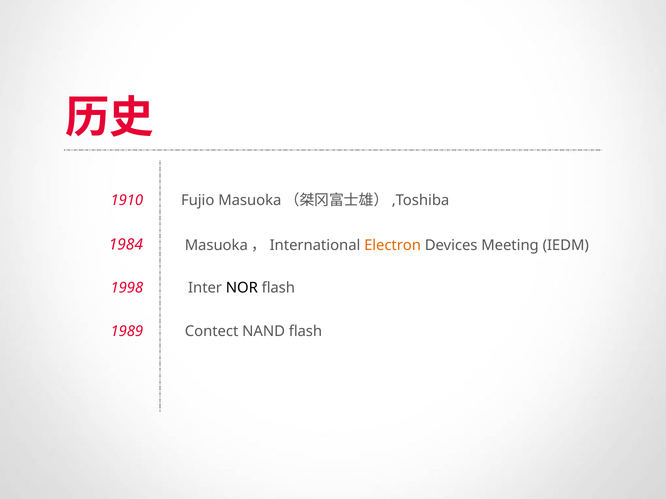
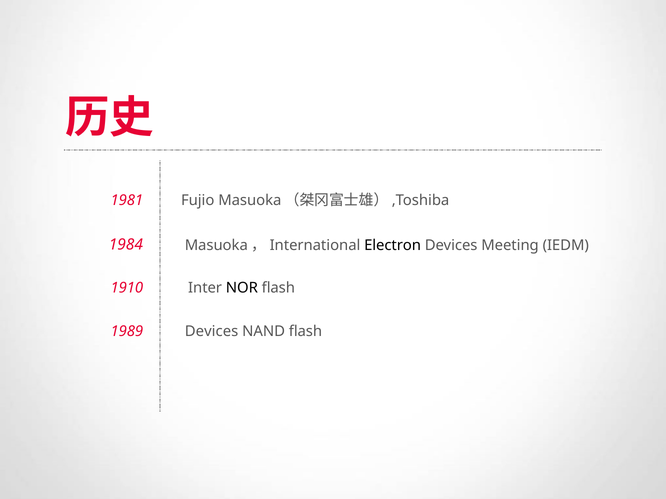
1910: 1910 -> 1981 (127, 200)
Electron colour: orange -> black (393, 246)
1998: 1998 -> 1910 (127, 288)
Contect: Contect -> Devices (212, 332)
